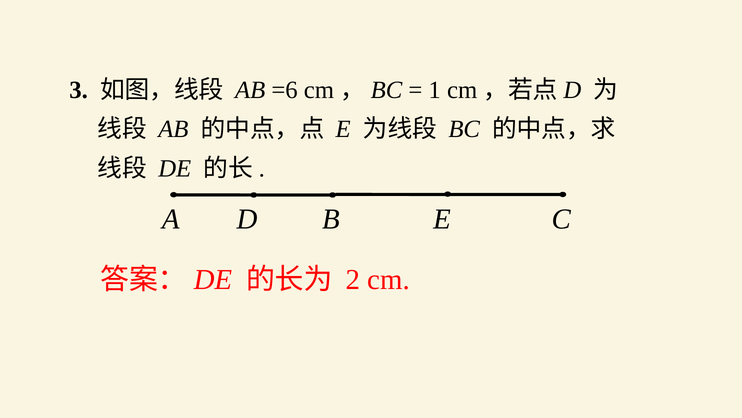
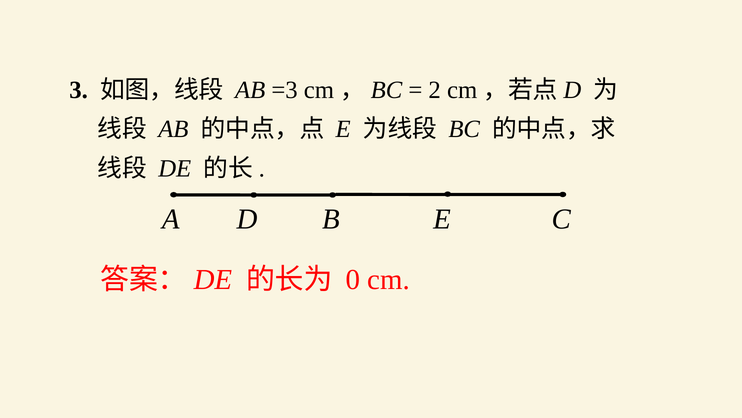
=6: =6 -> =3 (285, 90)
1: 1 -> 2 (435, 90)
2: 2 -> 0 (353, 279)
